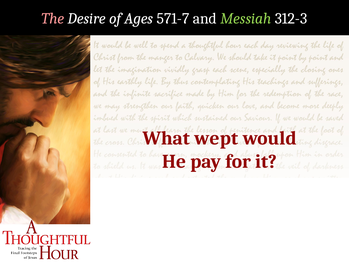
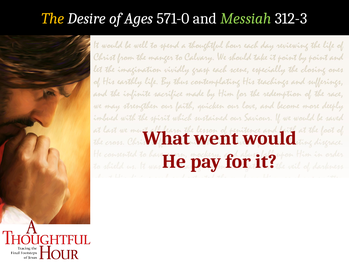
The colour: pink -> yellow (53, 19)
571-7: 571-7 -> 571-0 (173, 19)
wept: wept -> went (216, 138)
